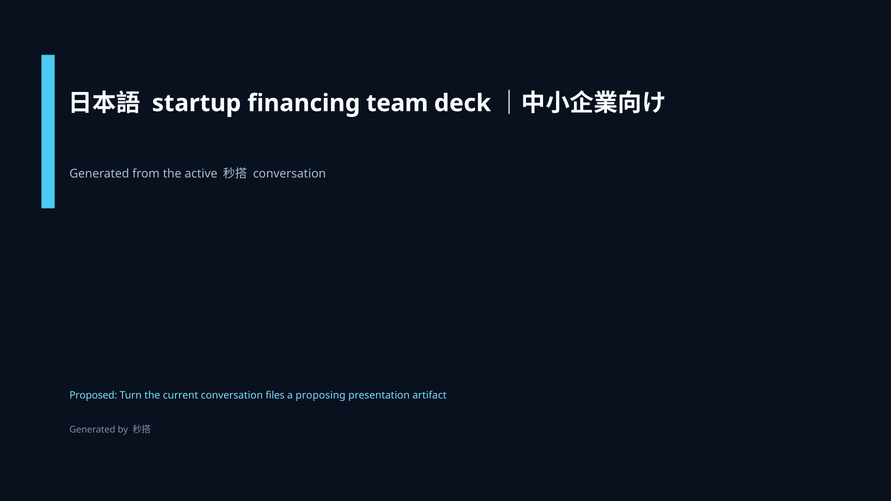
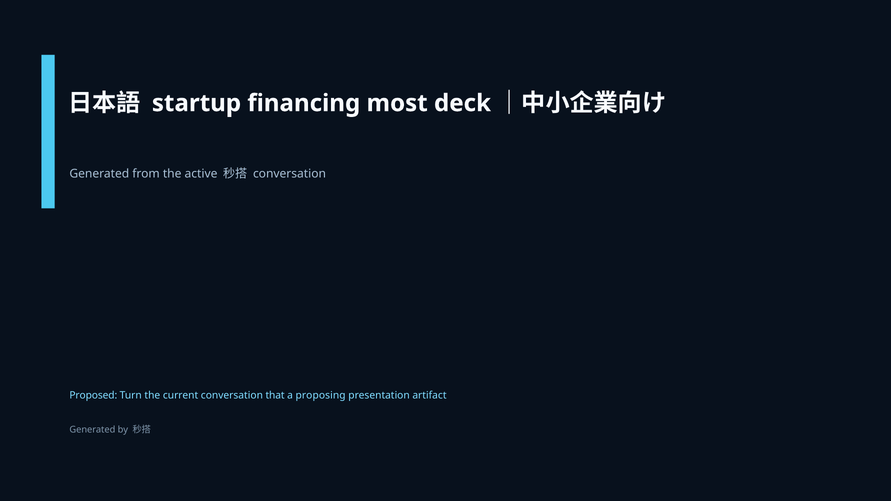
team: team -> most (397, 103)
files: files -> that (275, 396)
